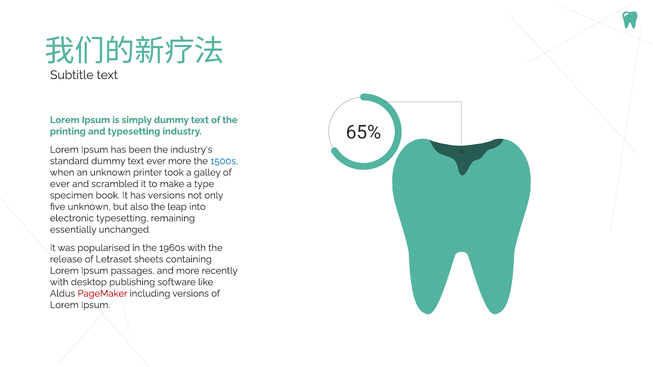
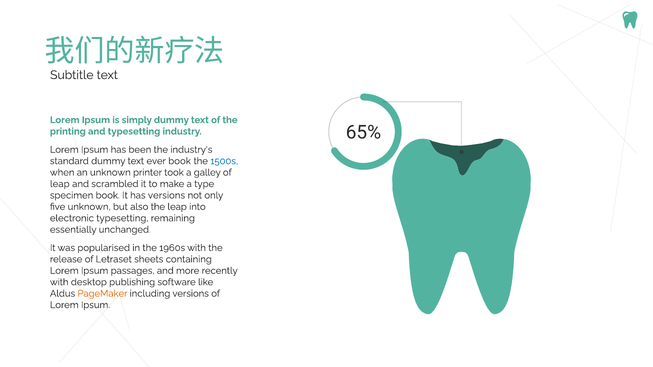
ever more: more -> book (180, 161)
ever: ever -> leap (60, 184)
PageMaker colour: red -> orange (103, 294)
